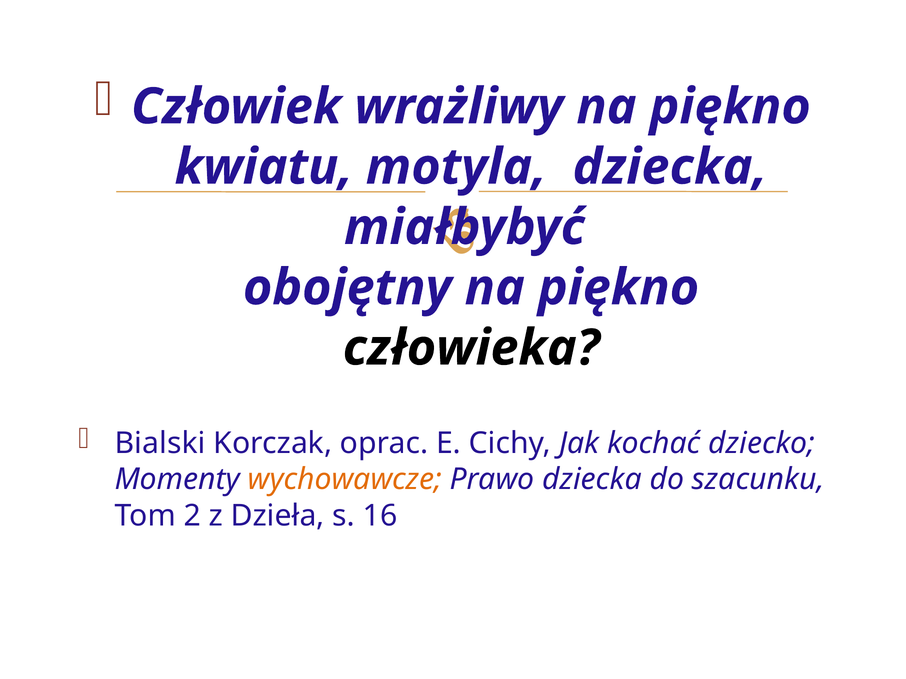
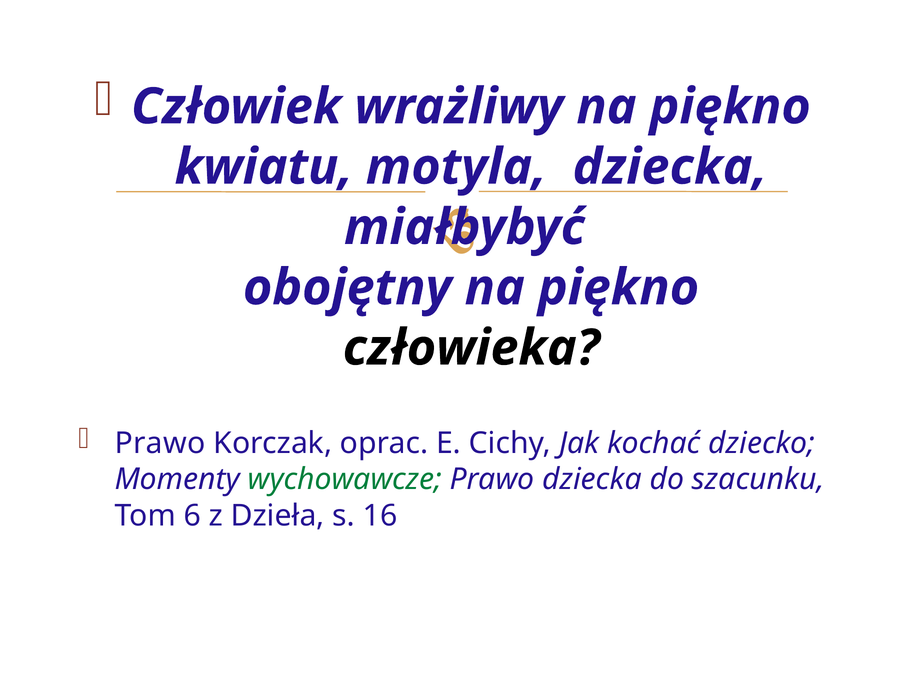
Bialski: Bialski -> Prawo (160, 443)
wychowawcze colour: orange -> green (345, 480)
2: 2 -> 6 (192, 516)
